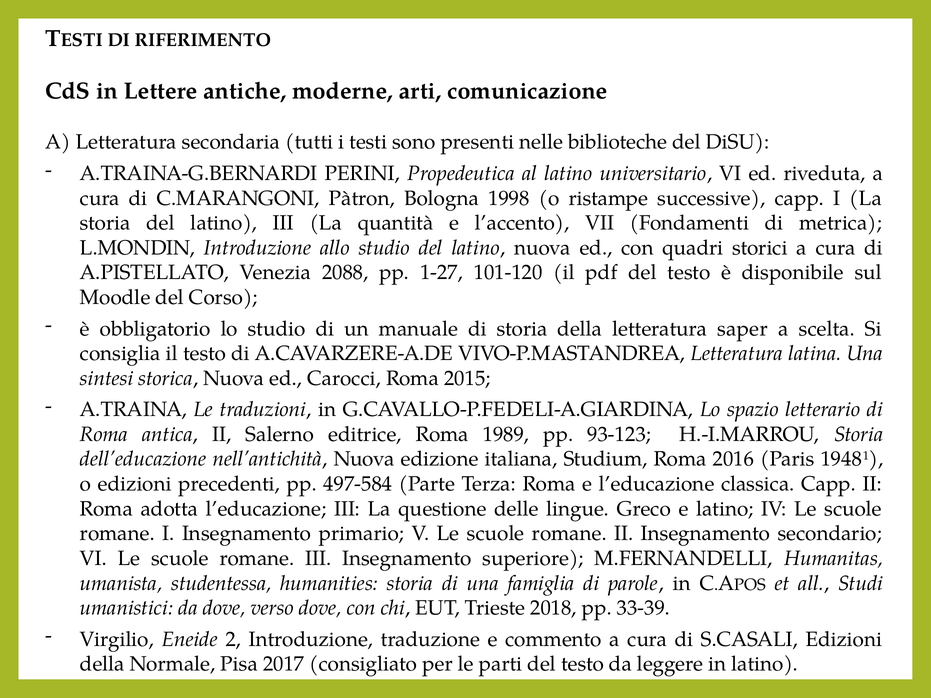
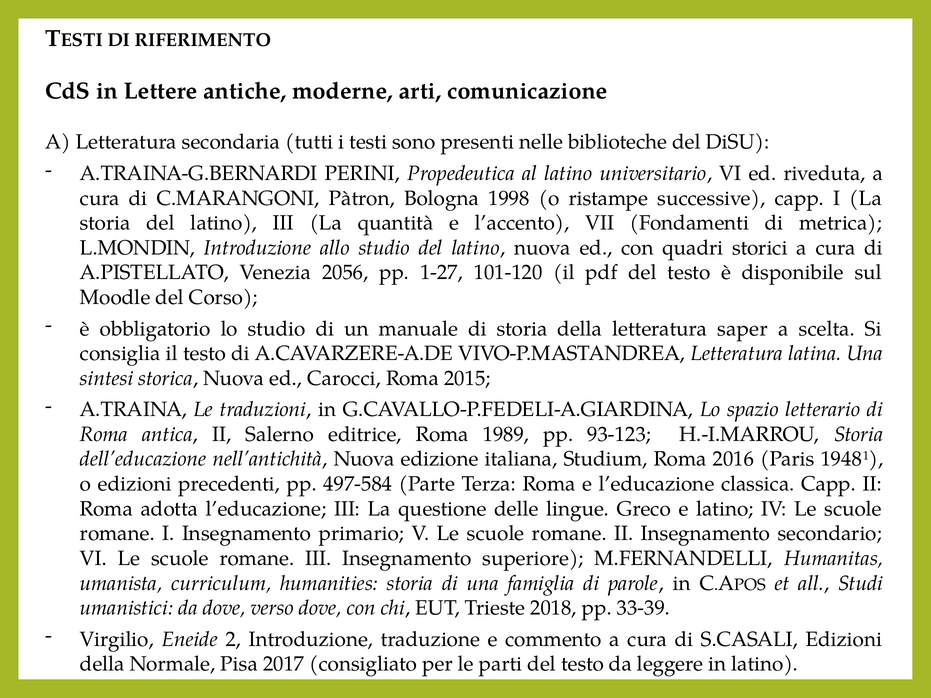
2088: 2088 -> 2056 (345, 273)
studentessa: studentessa -> curriculum (221, 583)
